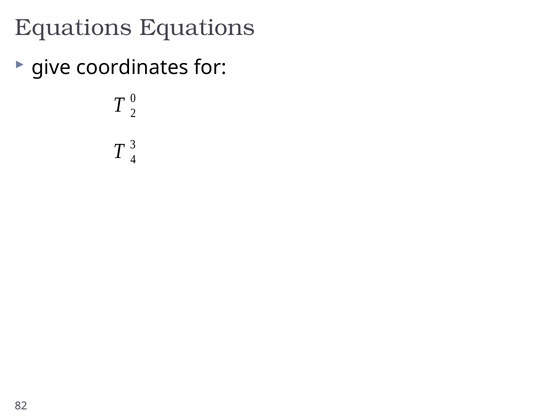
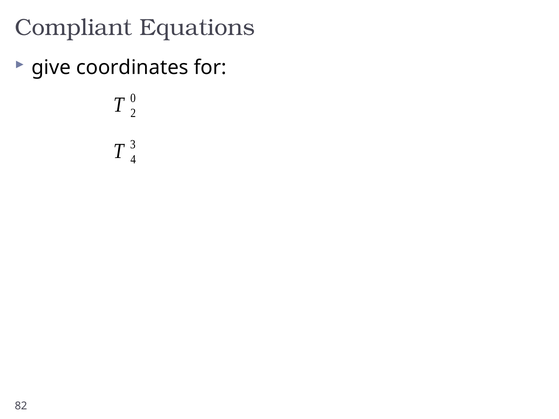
Equations: Equations -> Compliant (73, 28)
